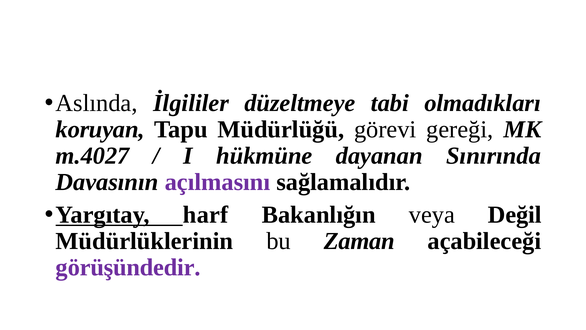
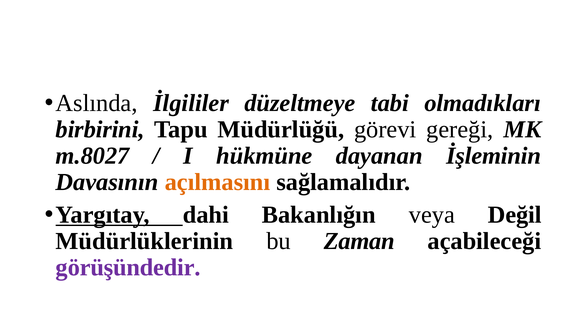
koruyan: koruyan -> birbirini (100, 129)
m.4027: m.4027 -> m.8027 (93, 156)
Sınırında: Sınırında -> İşleminin (494, 156)
açılmasını colour: purple -> orange (218, 182)
harf: harf -> dahi (206, 214)
